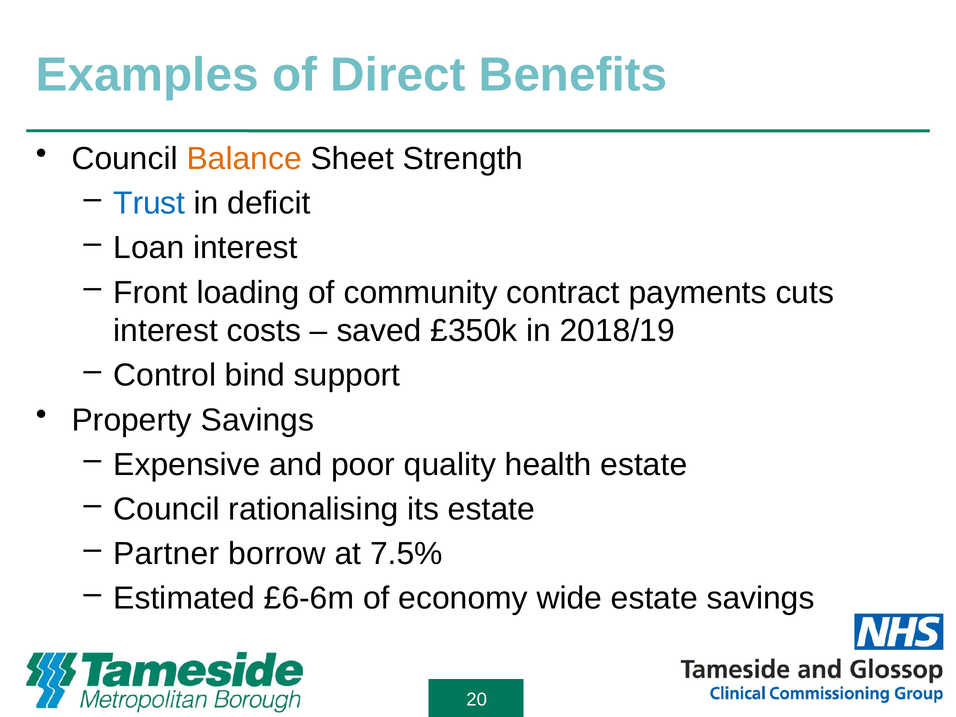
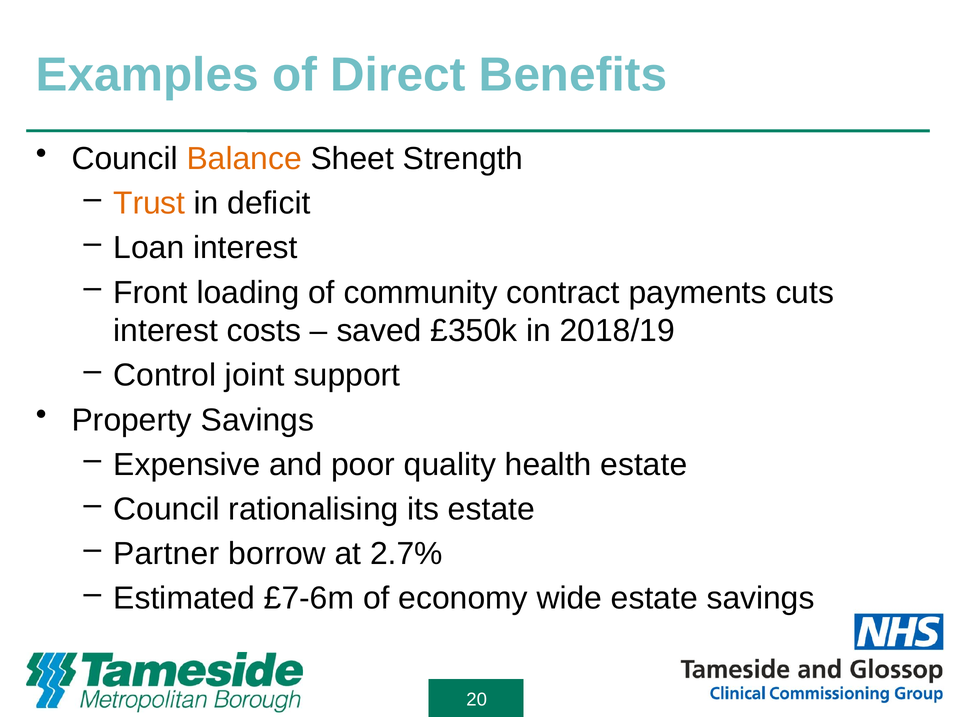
Trust colour: blue -> orange (149, 203)
bind: bind -> joint (255, 375)
7.5%: 7.5% -> 2.7% (406, 554)
£6-6m: £6-6m -> £7-6m (309, 598)
